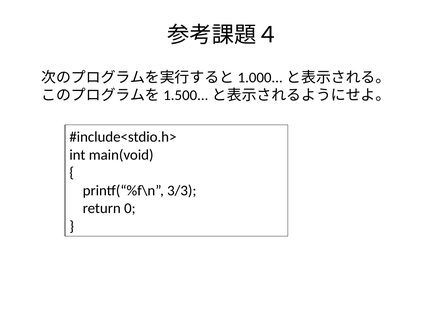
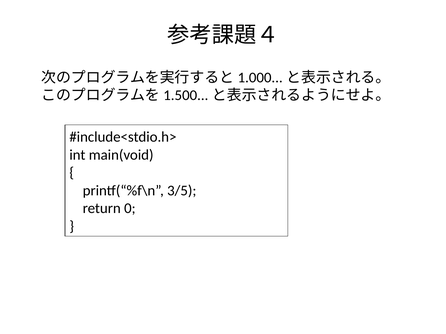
3/3: 3/3 -> 3/5 (182, 191)
